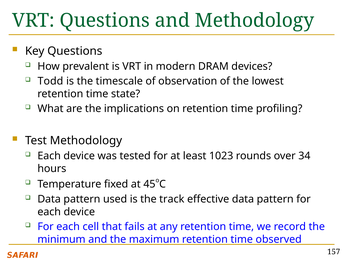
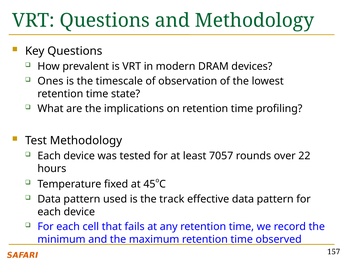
Todd: Todd -> Ones (50, 81)
1023: 1023 -> 7057 (221, 156)
34: 34 -> 22 (304, 156)
